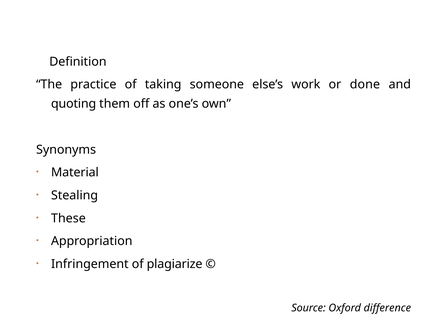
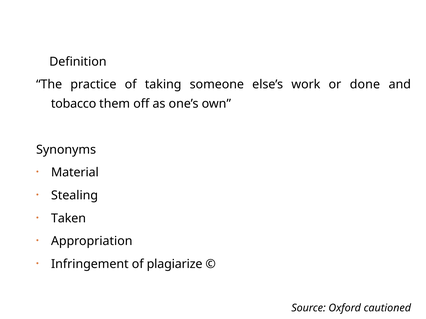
quoting: quoting -> tobacco (74, 104)
These: These -> Taken (68, 219)
difference: difference -> cautioned (387, 309)
